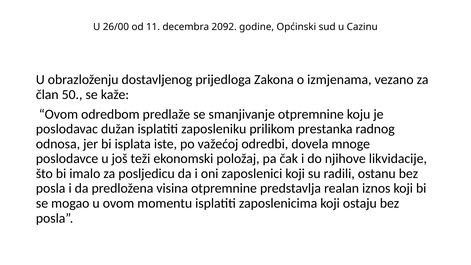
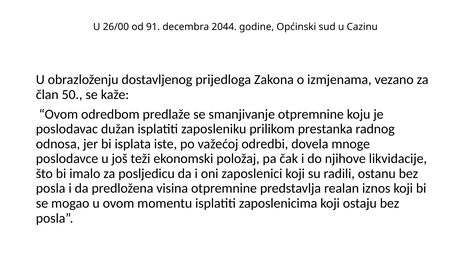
11: 11 -> 91 (153, 27)
2092: 2092 -> 2044 (224, 27)
